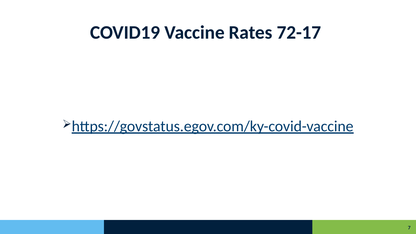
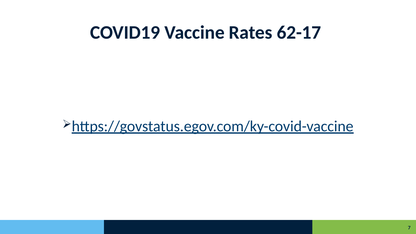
72-17: 72-17 -> 62-17 (299, 32)
